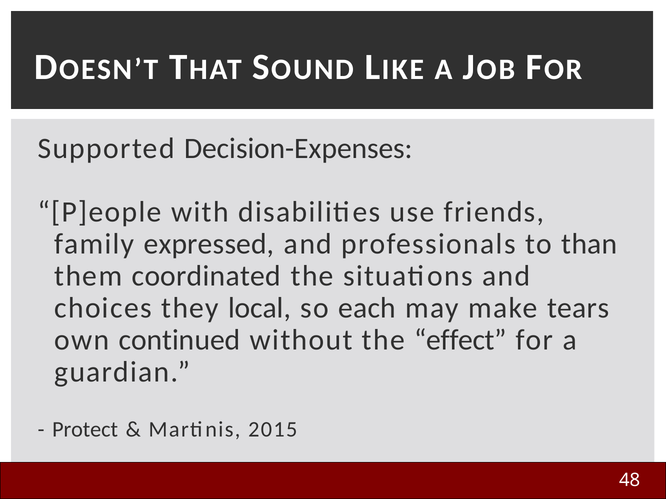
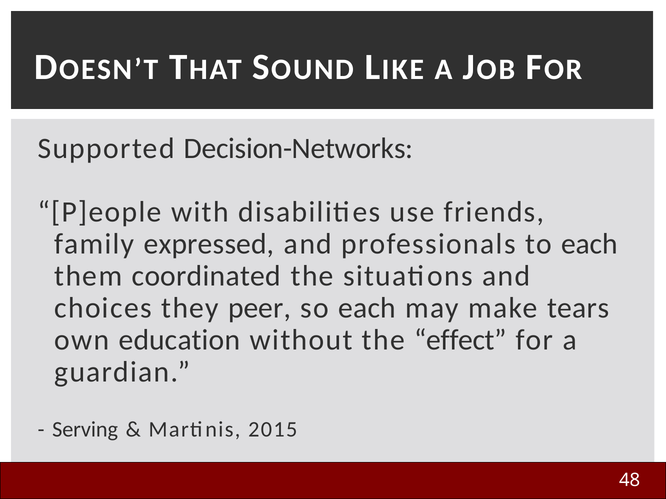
Decision-Expenses: Decision-Expenses -> Decision-Networks (299, 148)
to than: than -> each (590, 244)
local: local -> peer (260, 308)
continued: continued -> education (179, 340)
Protect: Protect -> Serving (85, 430)
